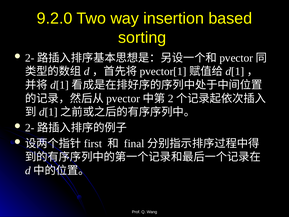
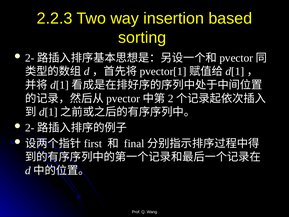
9.2.0: 9.2.0 -> 2.2.3 (55, 18)
